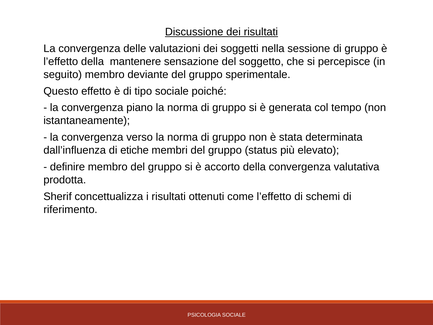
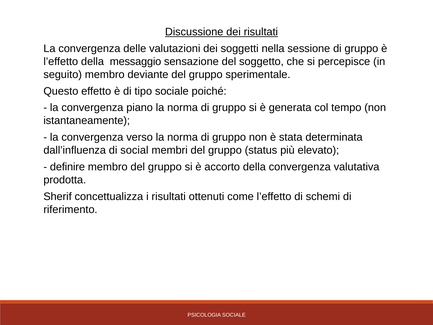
mantenere: mantenere -> messaggio (136, 61)
etiche: etiche -> social (134, 150)
